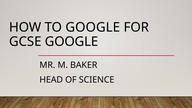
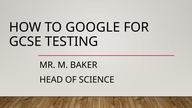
GCSE GOOGLE: GOOGLE -> TESTING (72, 42)
